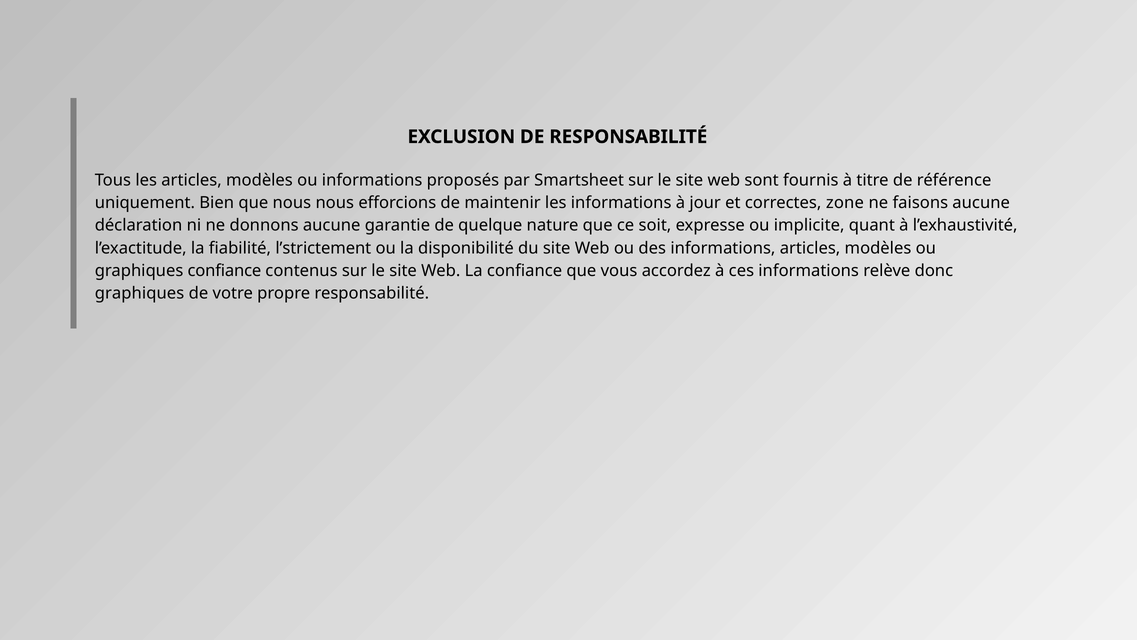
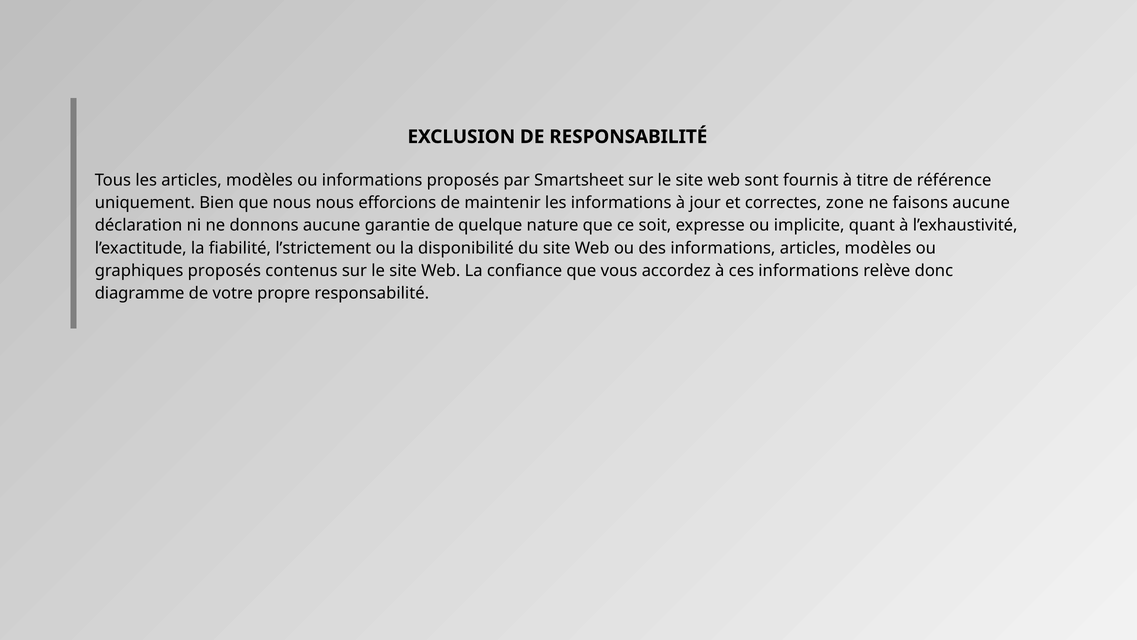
graphiques confiance: confiance -> proposés (224, 270)
graphiques: graphiques -> diagramme (140, 293)
